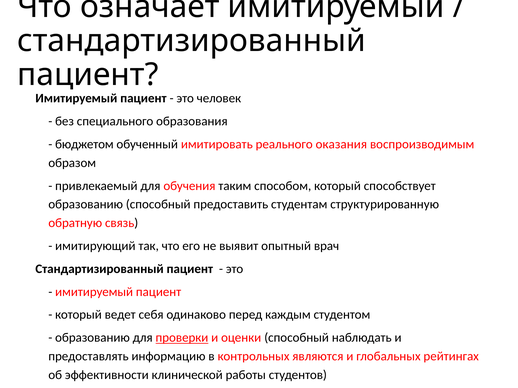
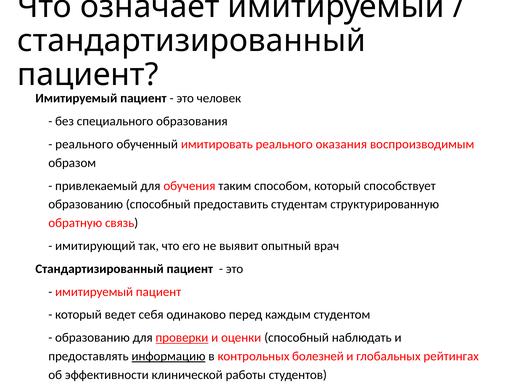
бюджетом: бюджетом -> реального (84, 144)
информацию underline: none -> present (168, 357)
являются: являются -> болезней (318, 357)
